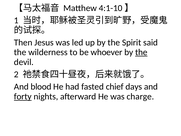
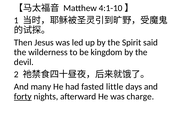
whoever: whoever -> kingdom (107, 52)
the underline: present -> none (141, 52)
blood: blood -> many (41, 87)
chief: chief -> little (115, 87)
